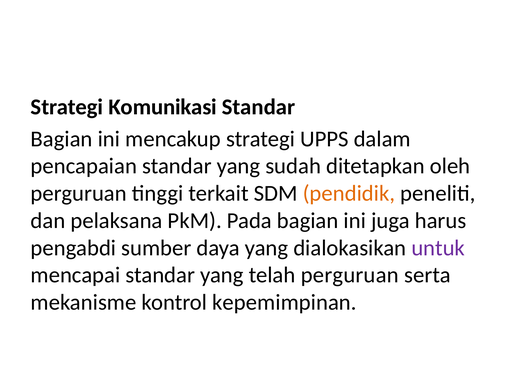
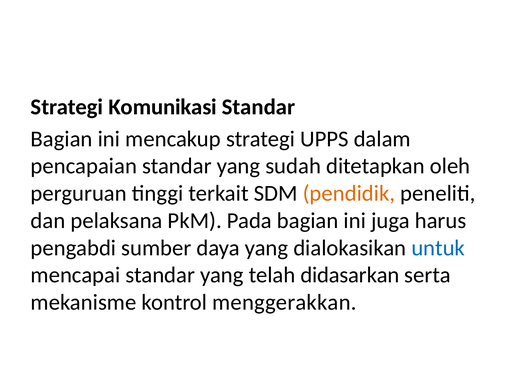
untuk colour: purple -> blue (438, 248)
telah perguruan: perguruan -> didasarkan (350, 275)
kepemimpinan: kepemimpinan -> menggerakkan (284, 303)
